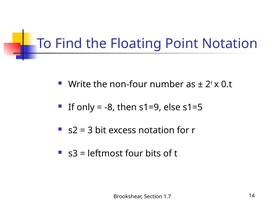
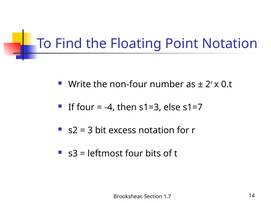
If only: only -> four (86, 107)
-8: -8 -> -4 (110, 107)
s1=9: s1=9 -> s1=3 (150, 107)
s1=5: s1=5 -> s1=7 (193, 107)
